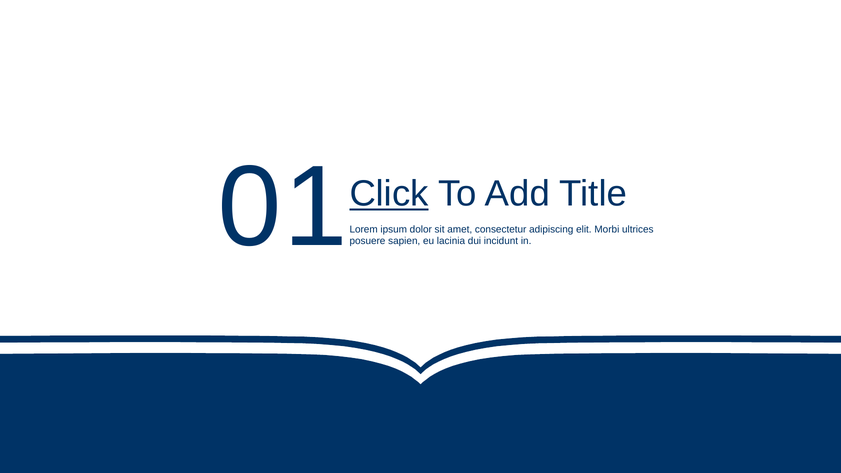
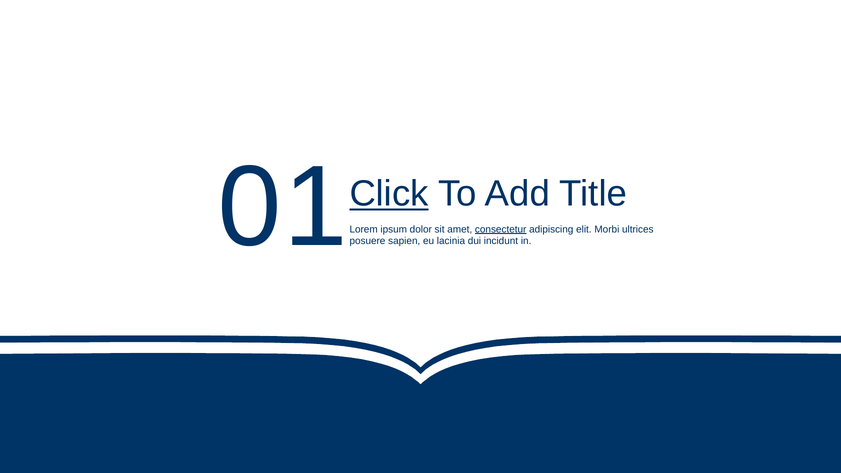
consectetur underline: none -> present (501, 229)
